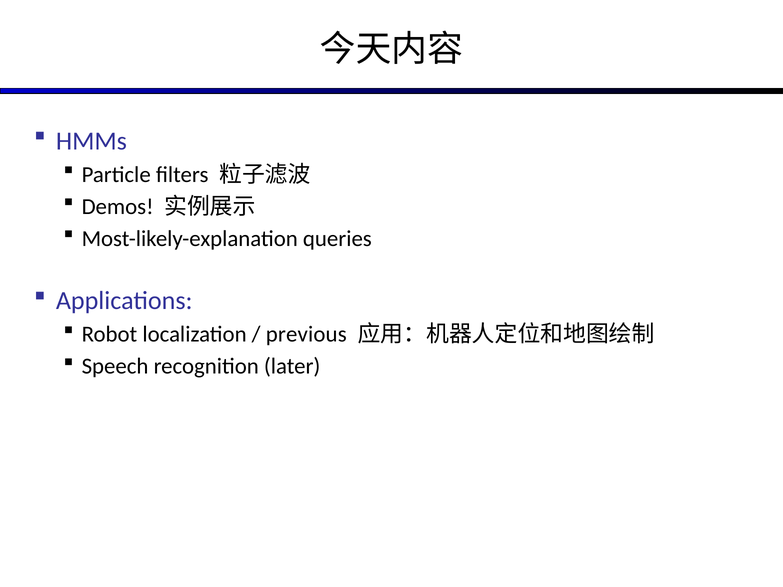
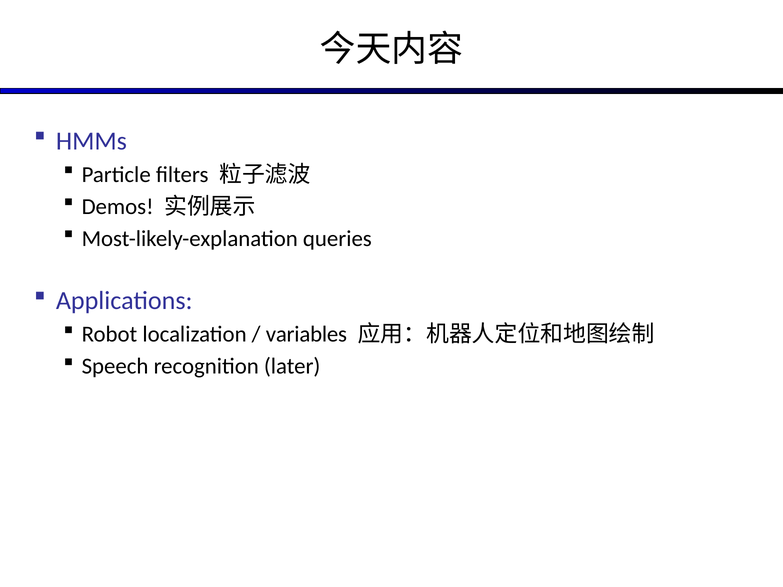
previous: previous -> variables (306, 335)
